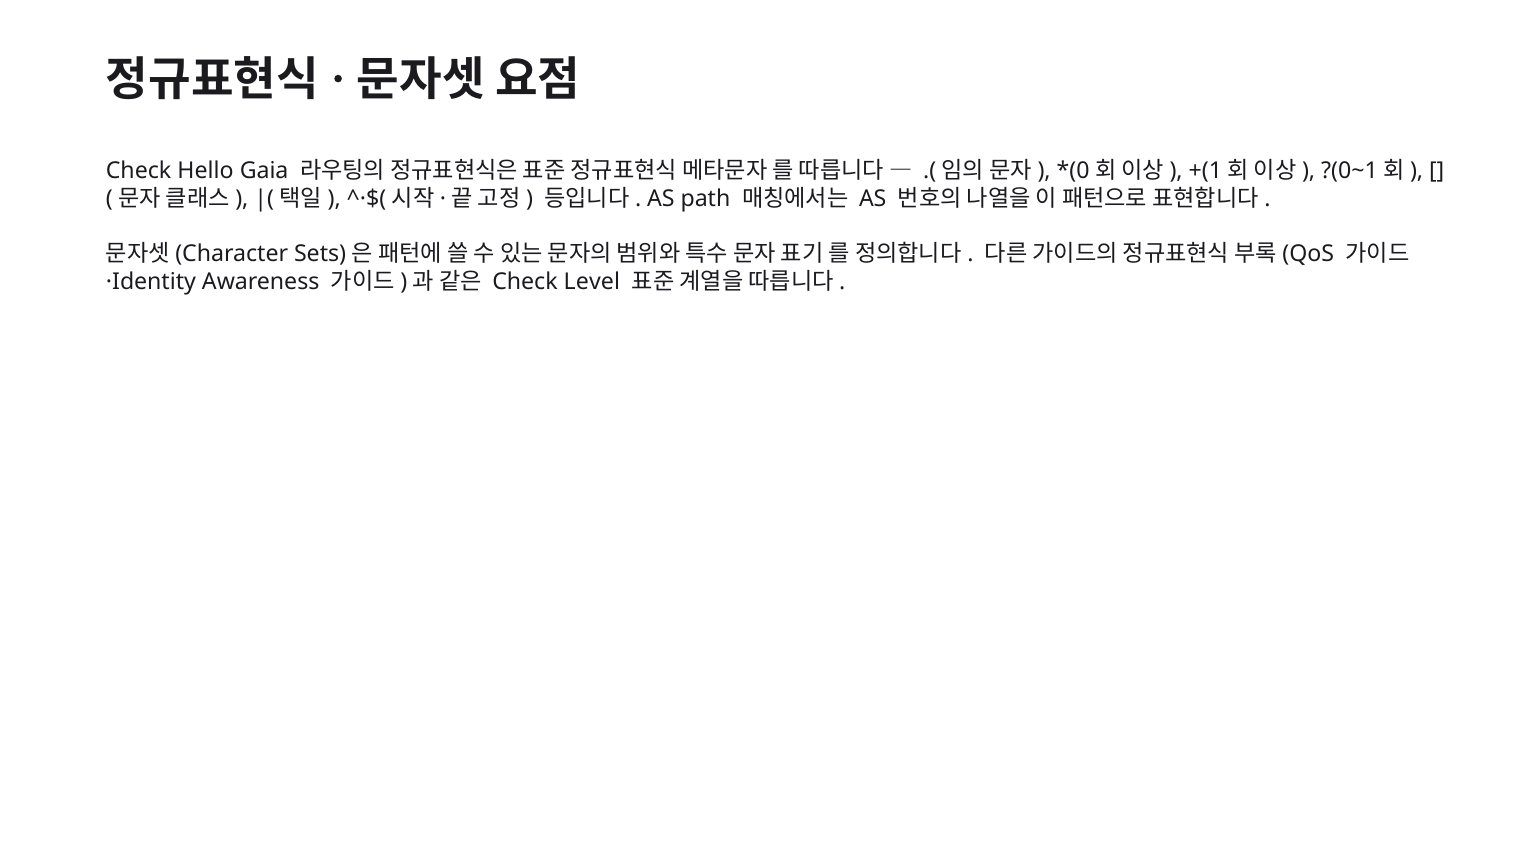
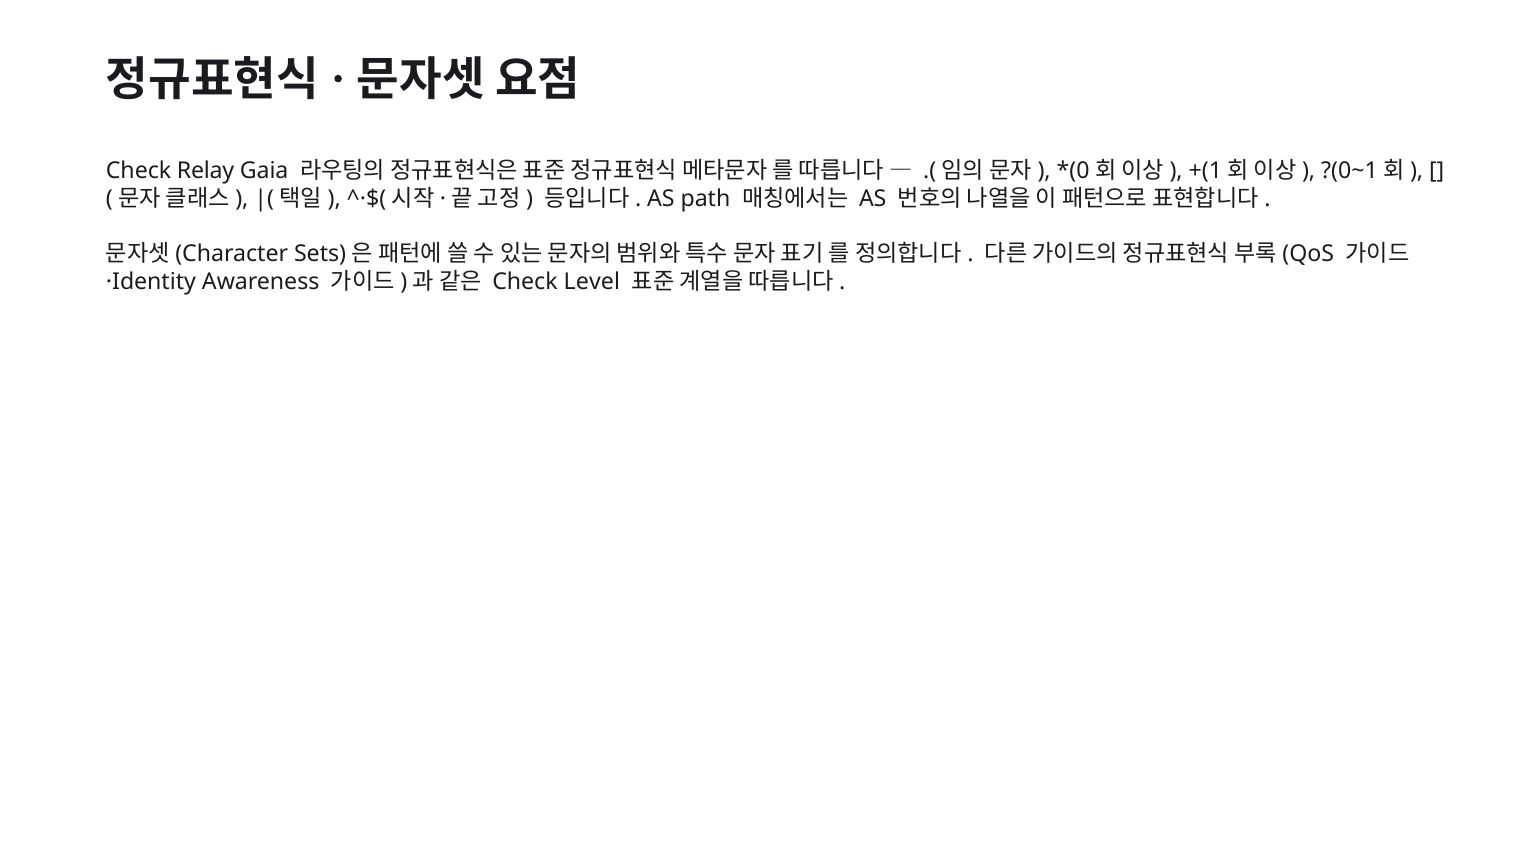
Hello: Hello -> Relay (206, 171)
